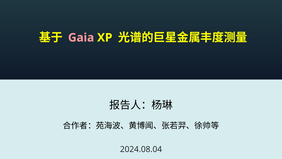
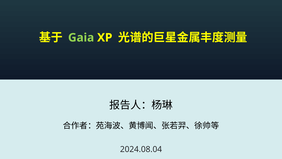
Gaia colour: pink -> light green (81, 38)
